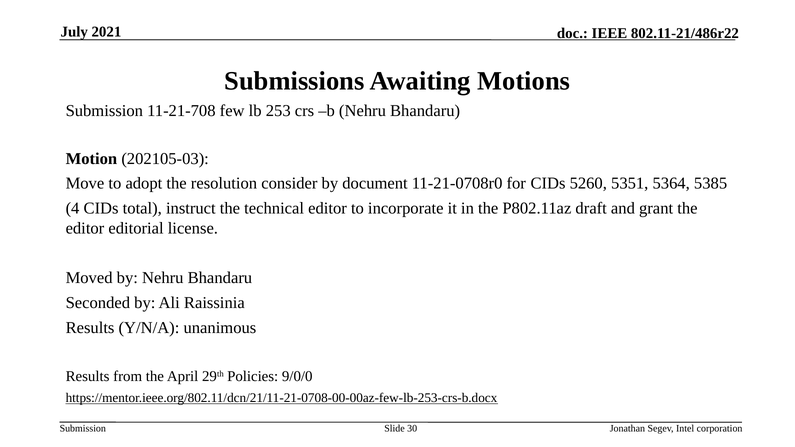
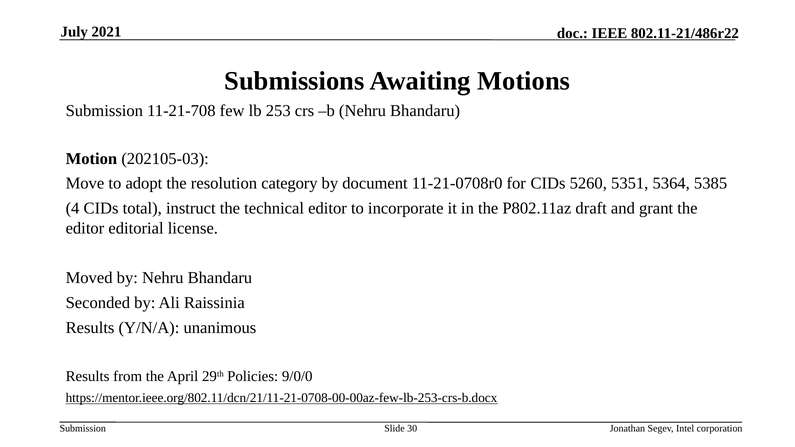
consider: consider -> category (289, 183)
